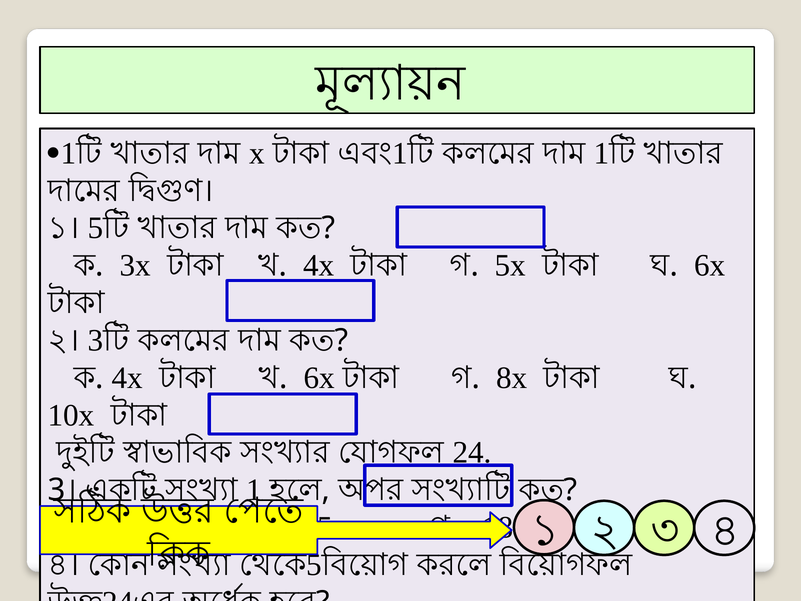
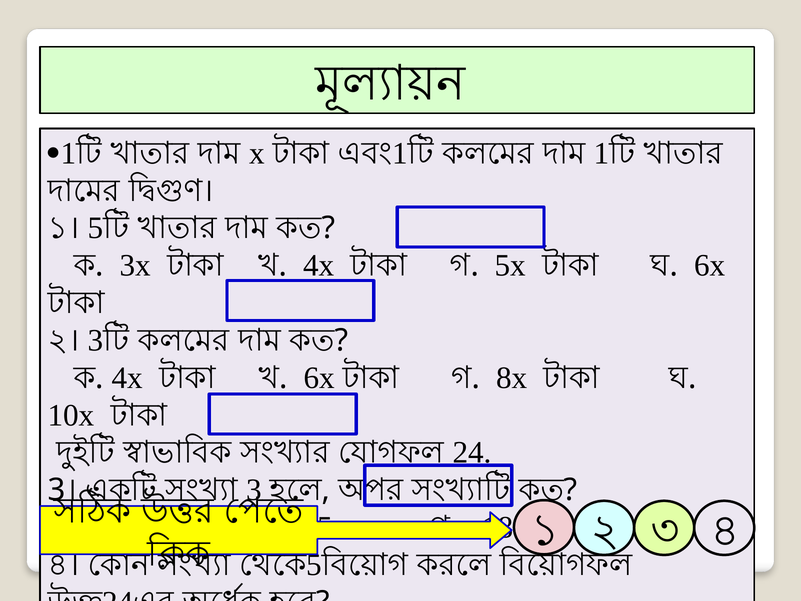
1: 1 -> 3 (254, 490)
